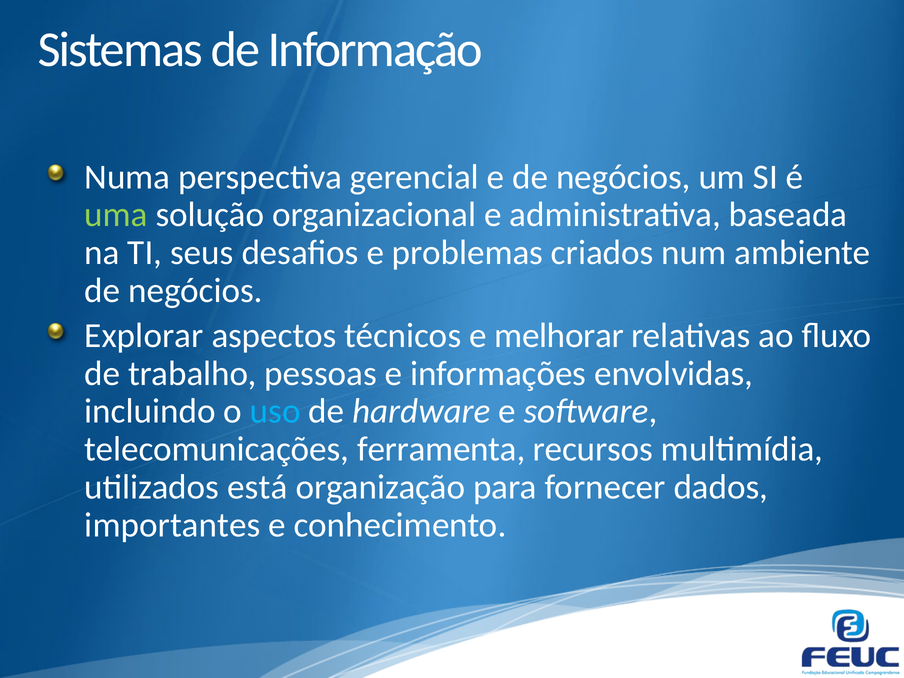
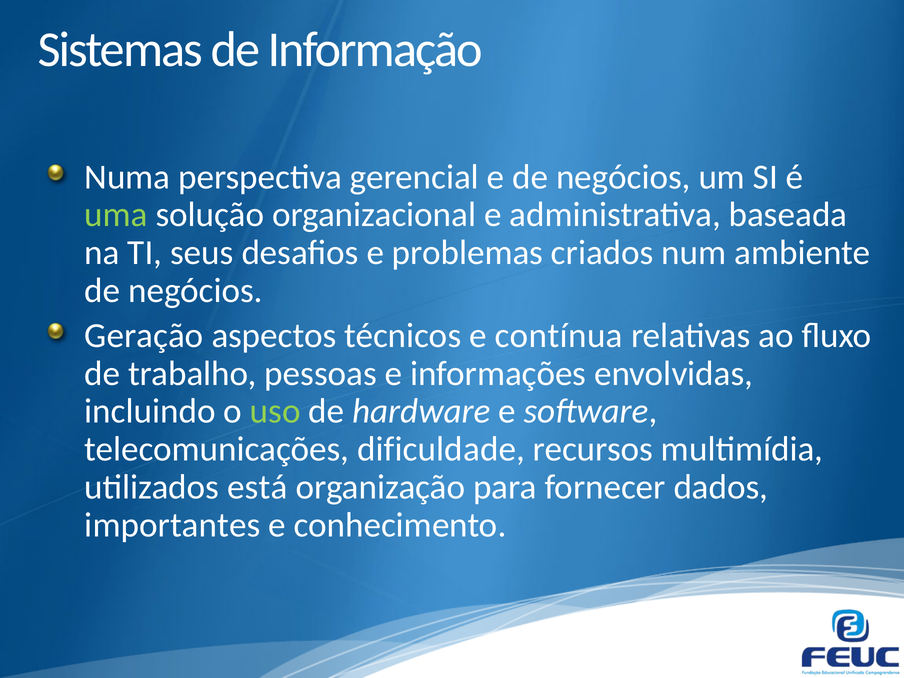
Explorar: Explorar -> Geração (144, 336)
melhorar: melhorar -> contínua (559, 336)
uso colour: light blue -> light green (275, 411)
ferramenta: ferramenta -> dificuldade (441, 449)
